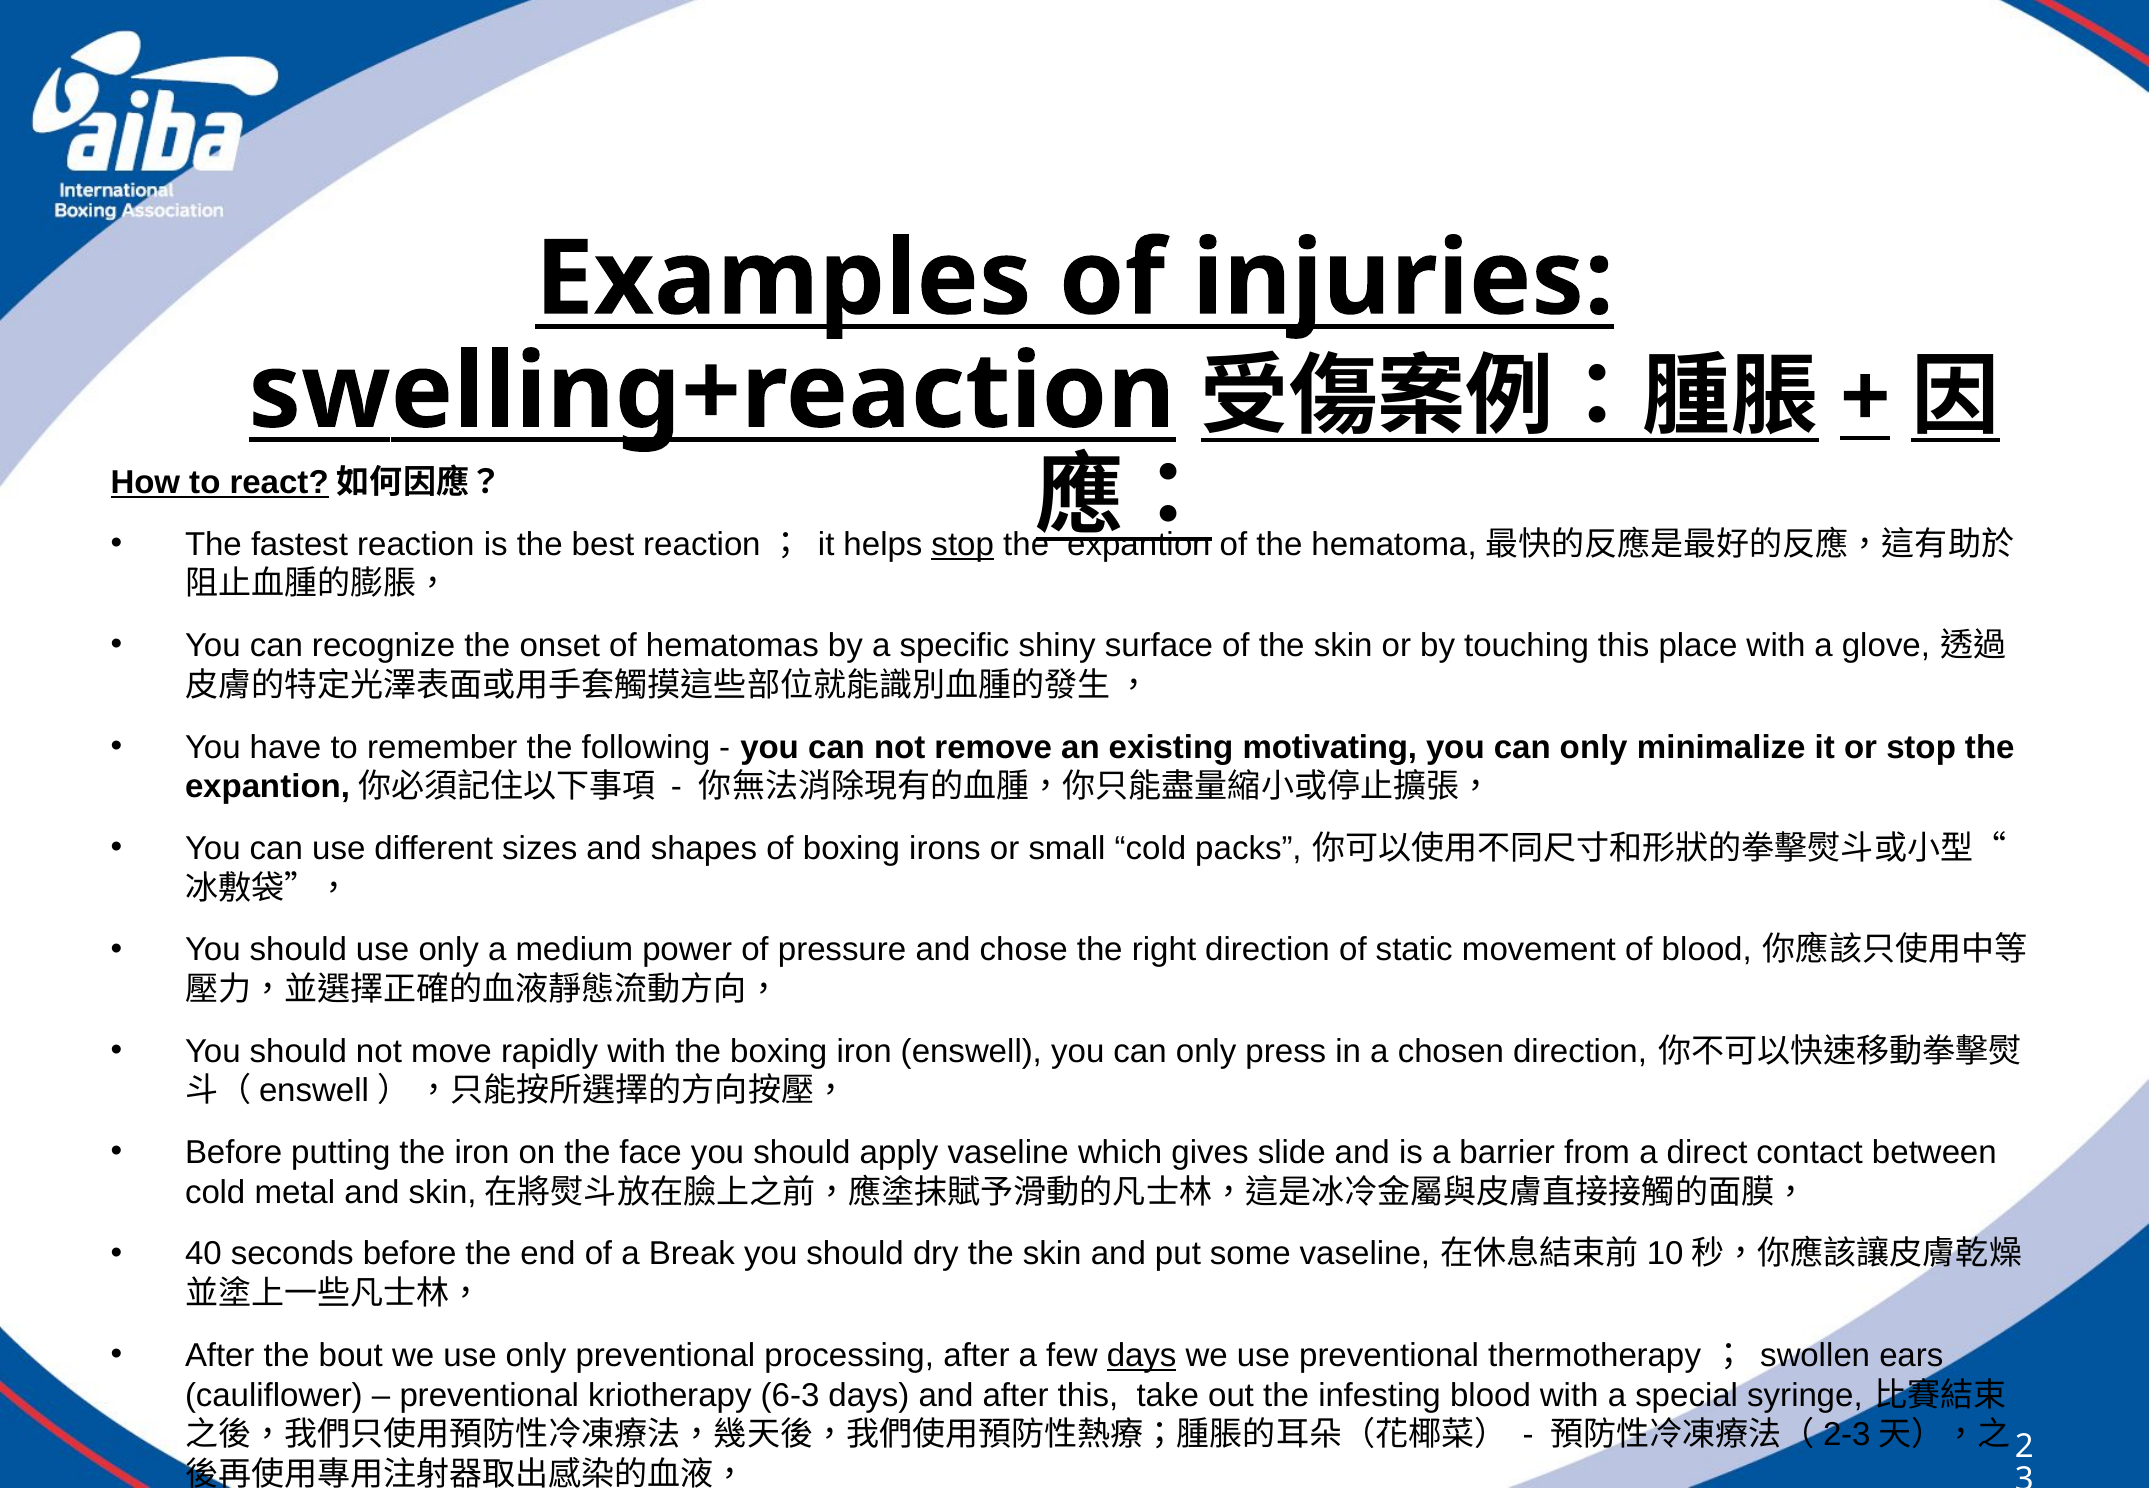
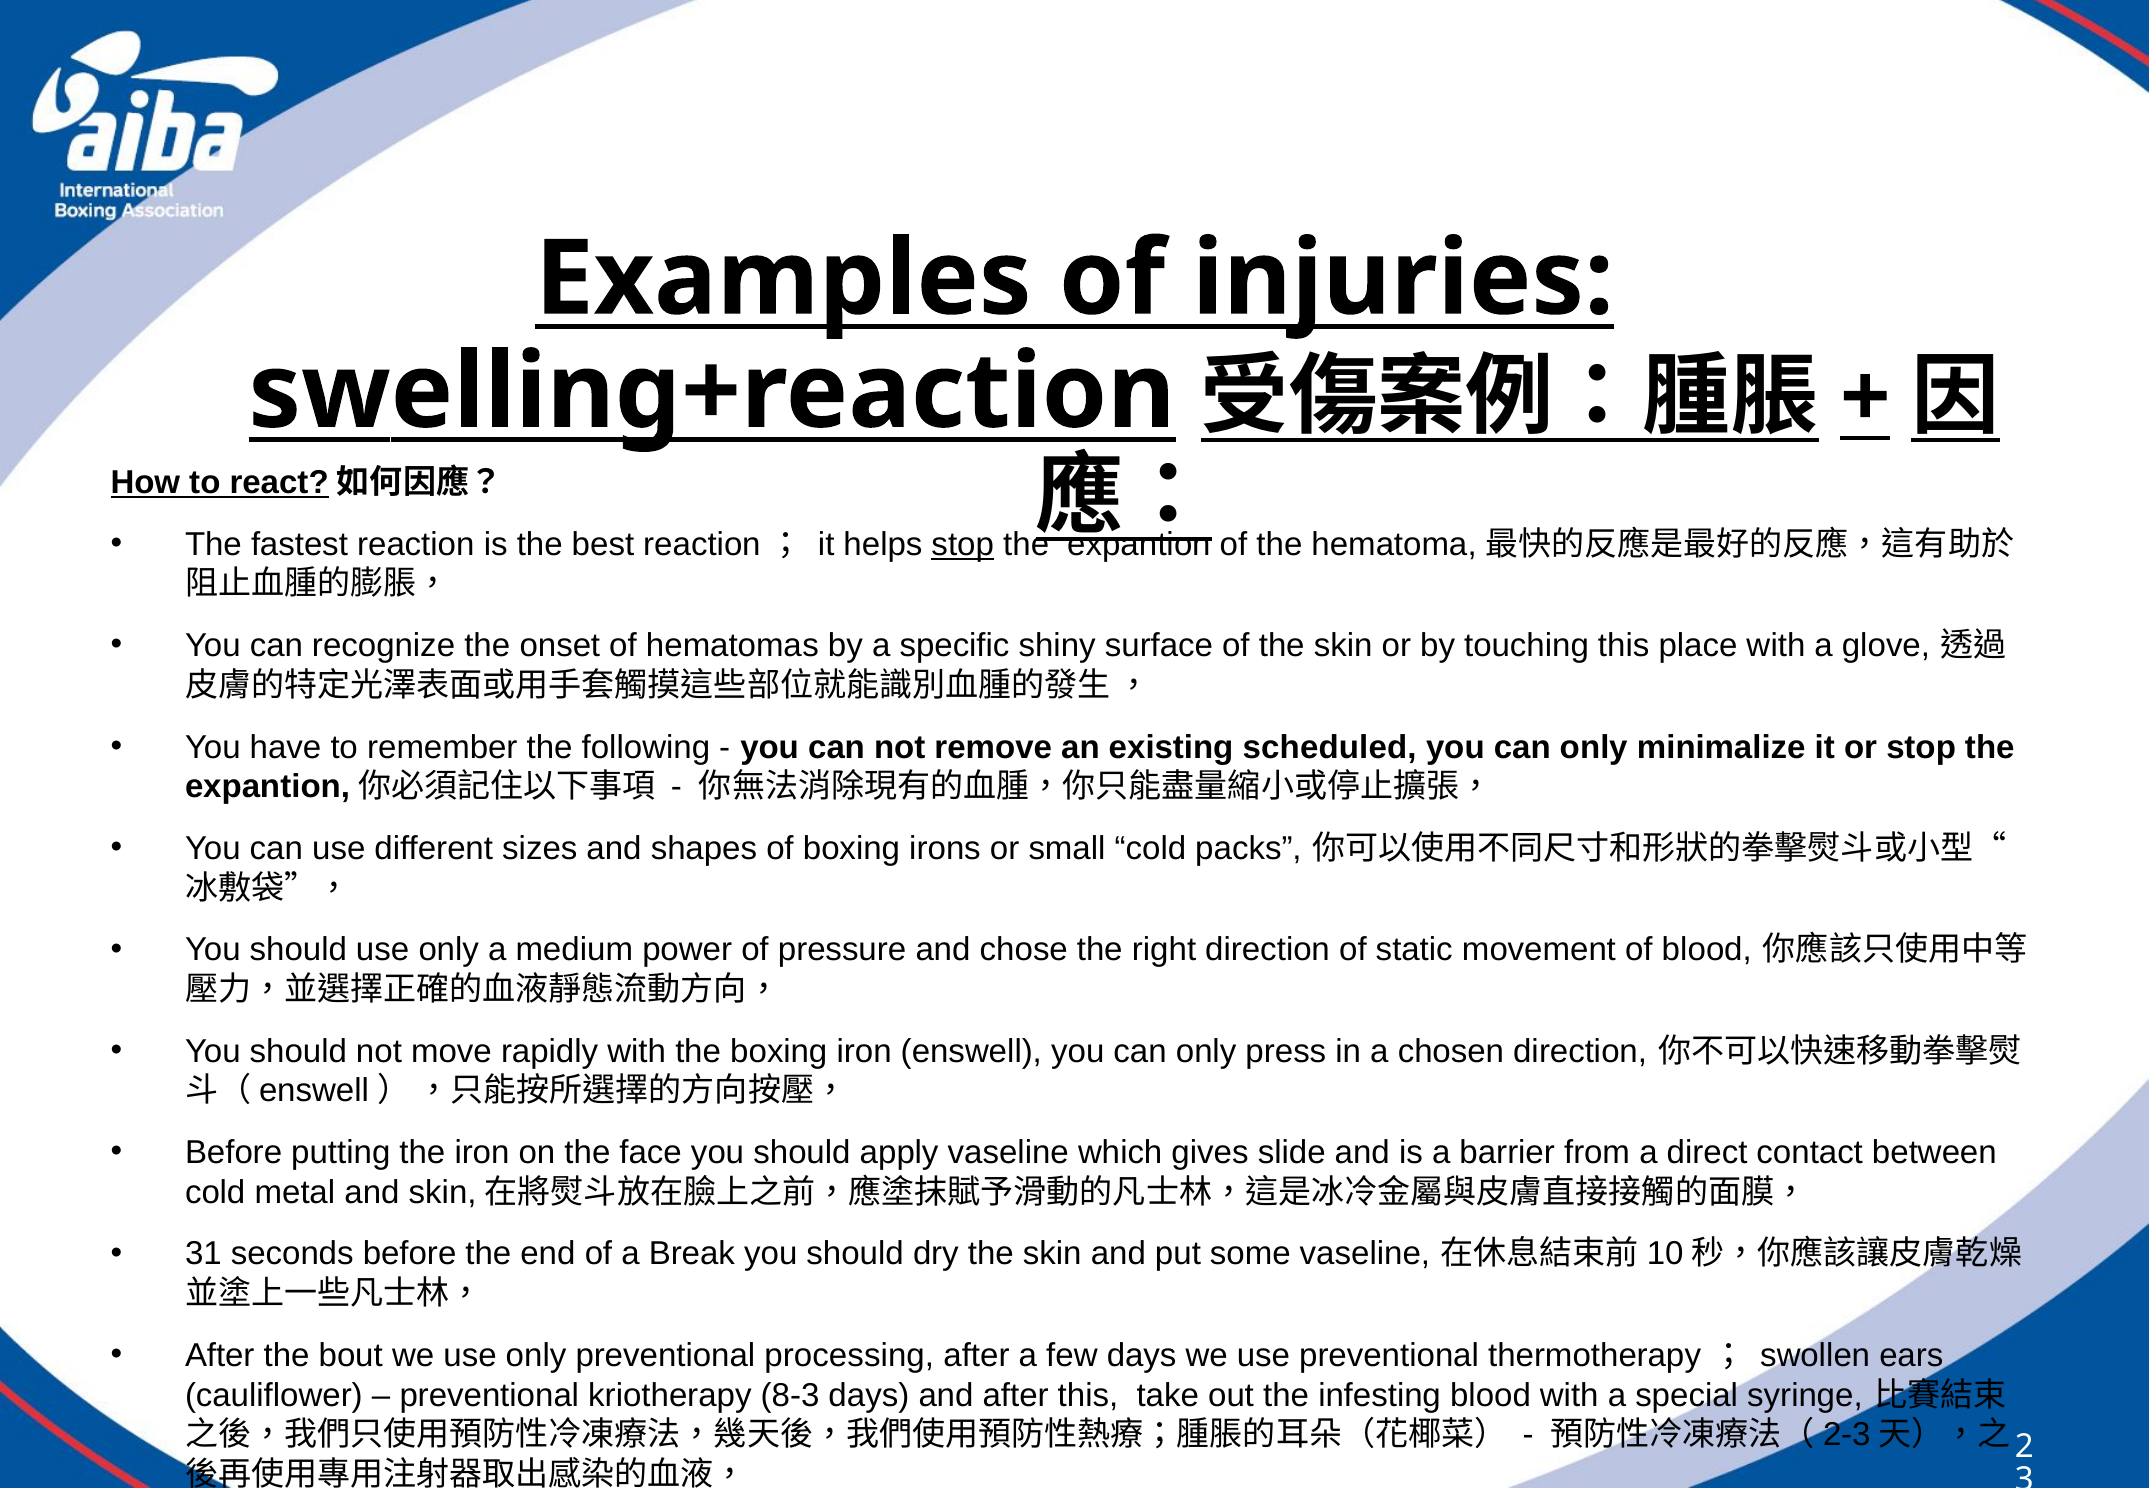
motivating: motivating -> scheduled (1330, 747)
40: 40 -> 31 (203, 1254)
days underline: present -> none (1142, 1355)
6-3: 6-3 -> 8-3 (790, 1395)
